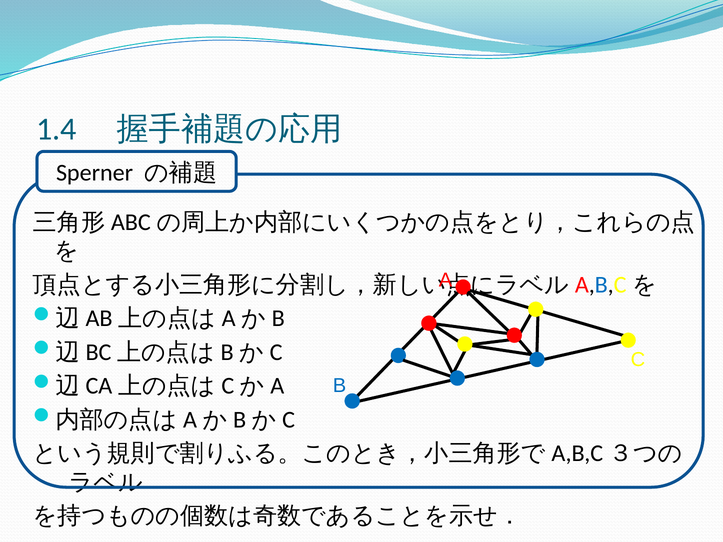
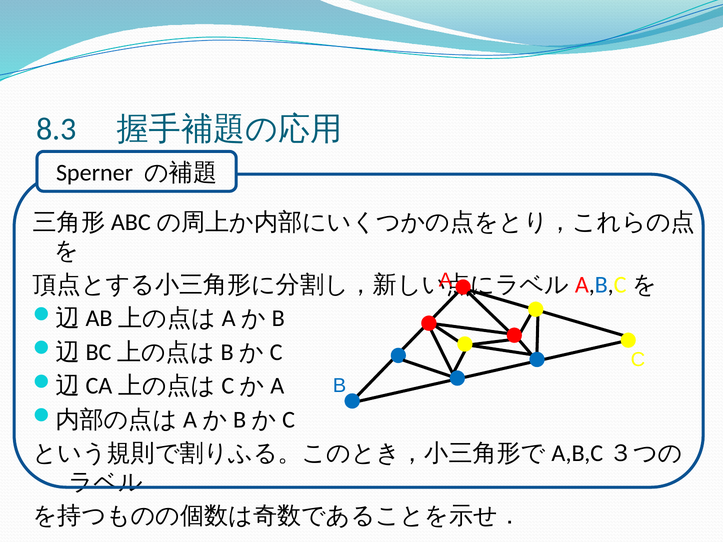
1.4: 1.4 -> 8.3 (56, 129)
